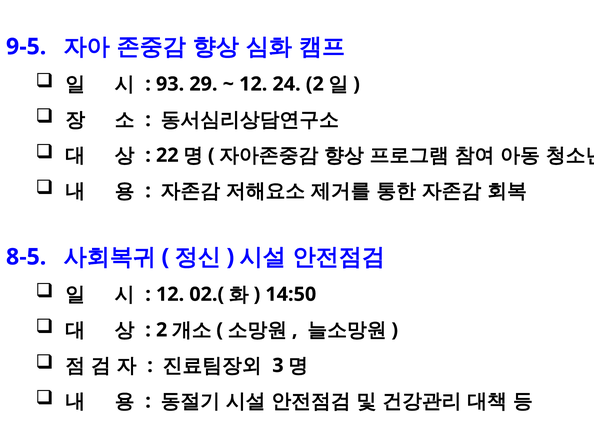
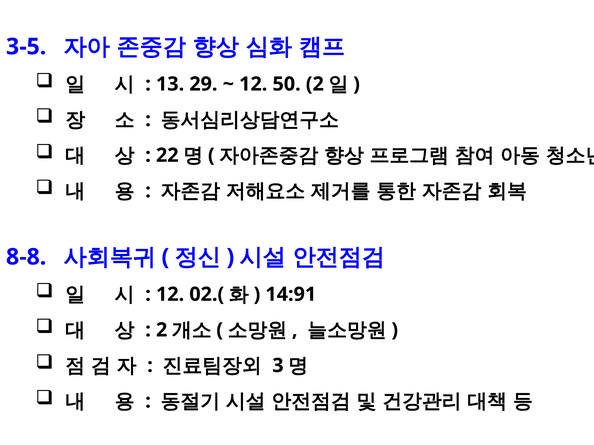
9-5: 9-5 -> 3-5 (26, 47)
93: 93 -> 13 (170, 84)
24: 24 -> 50 (287, 84)
8-5: 8-5 -> 8-8 (26, 257)
14:50: 14:50 -> 14:91 (291, 295)
